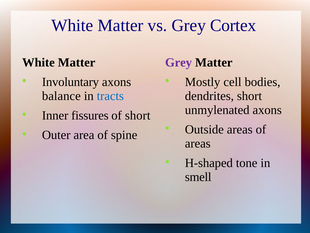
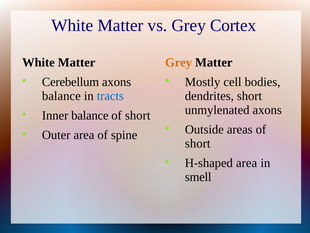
Grey colour: purple -> orange (179, 62)
Involuntary: Involuntary -> Cerebellum (70, 82)
Inner fissures: fissures -> balance (90, 115)
areas: areas -> short (198, 143)
H-shaped tone: tone -> area (247, 163)
